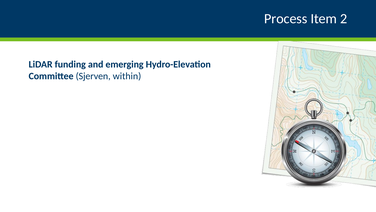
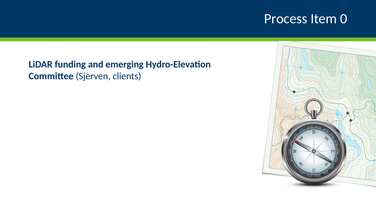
2: 2 -> 0 (344, 19)
within: within -> clients (127, 76)
